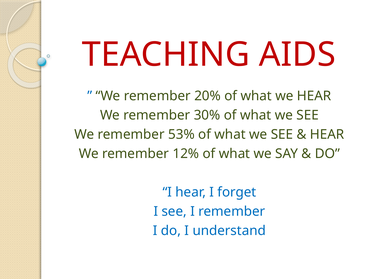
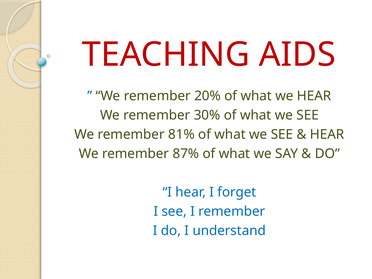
53%: 53% -> 81% (181, 134)
12%: 12% -> 87% (186, 154)
